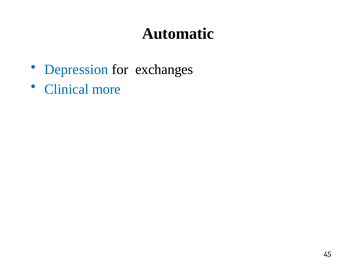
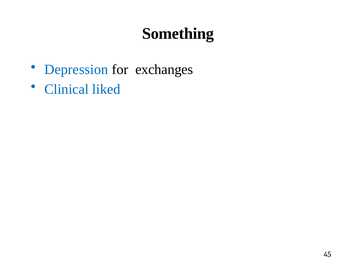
Automatic: Automatic -> Something (178, 34)
more: more -> liked (106, 89)
